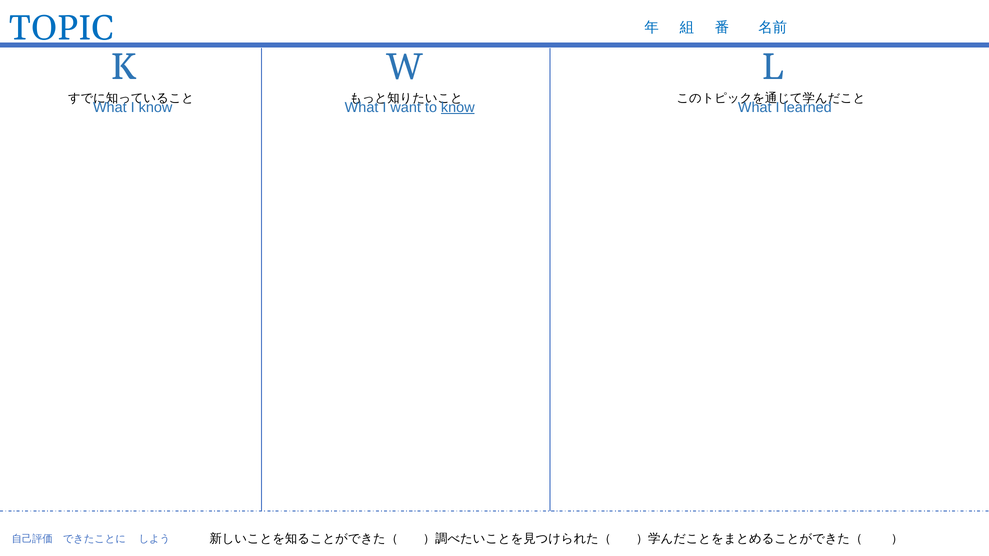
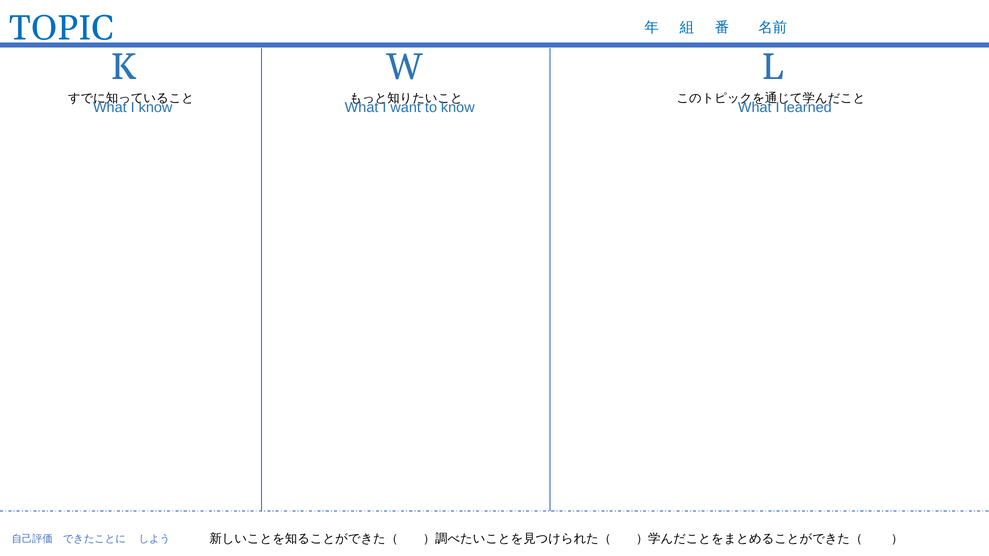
know underline: present -> none (458, 107)
